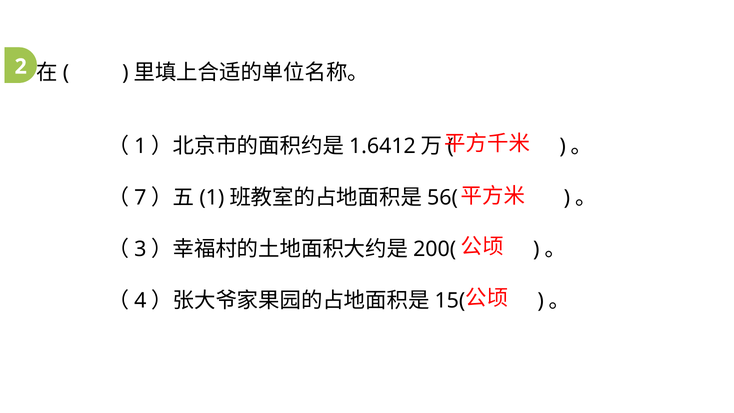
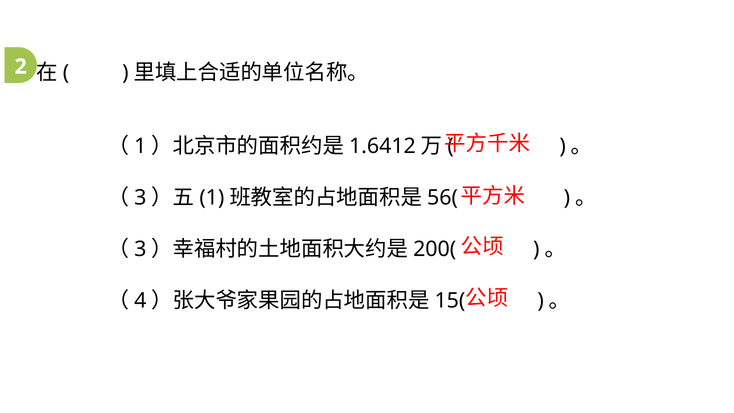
7: 7 -> 3 (140, 198)
